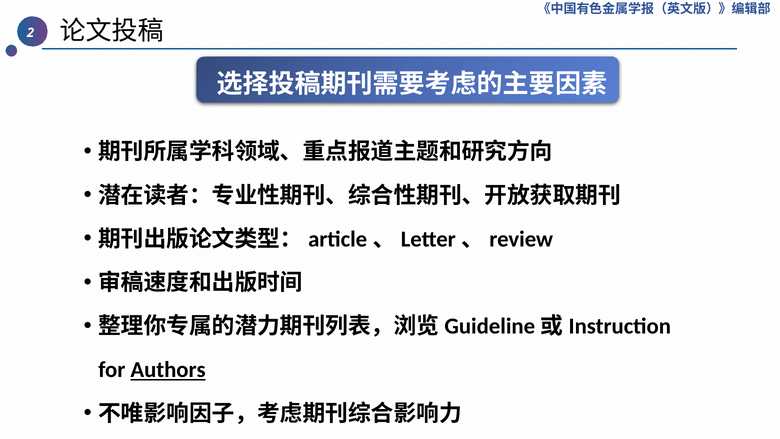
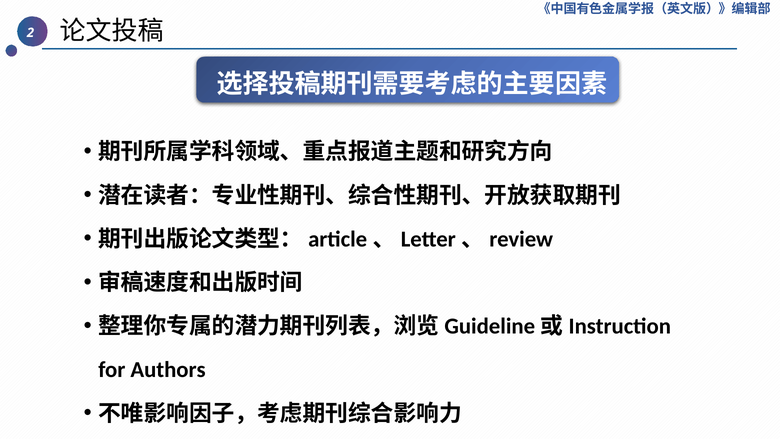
Authors underline: present -> none (168, 370)
